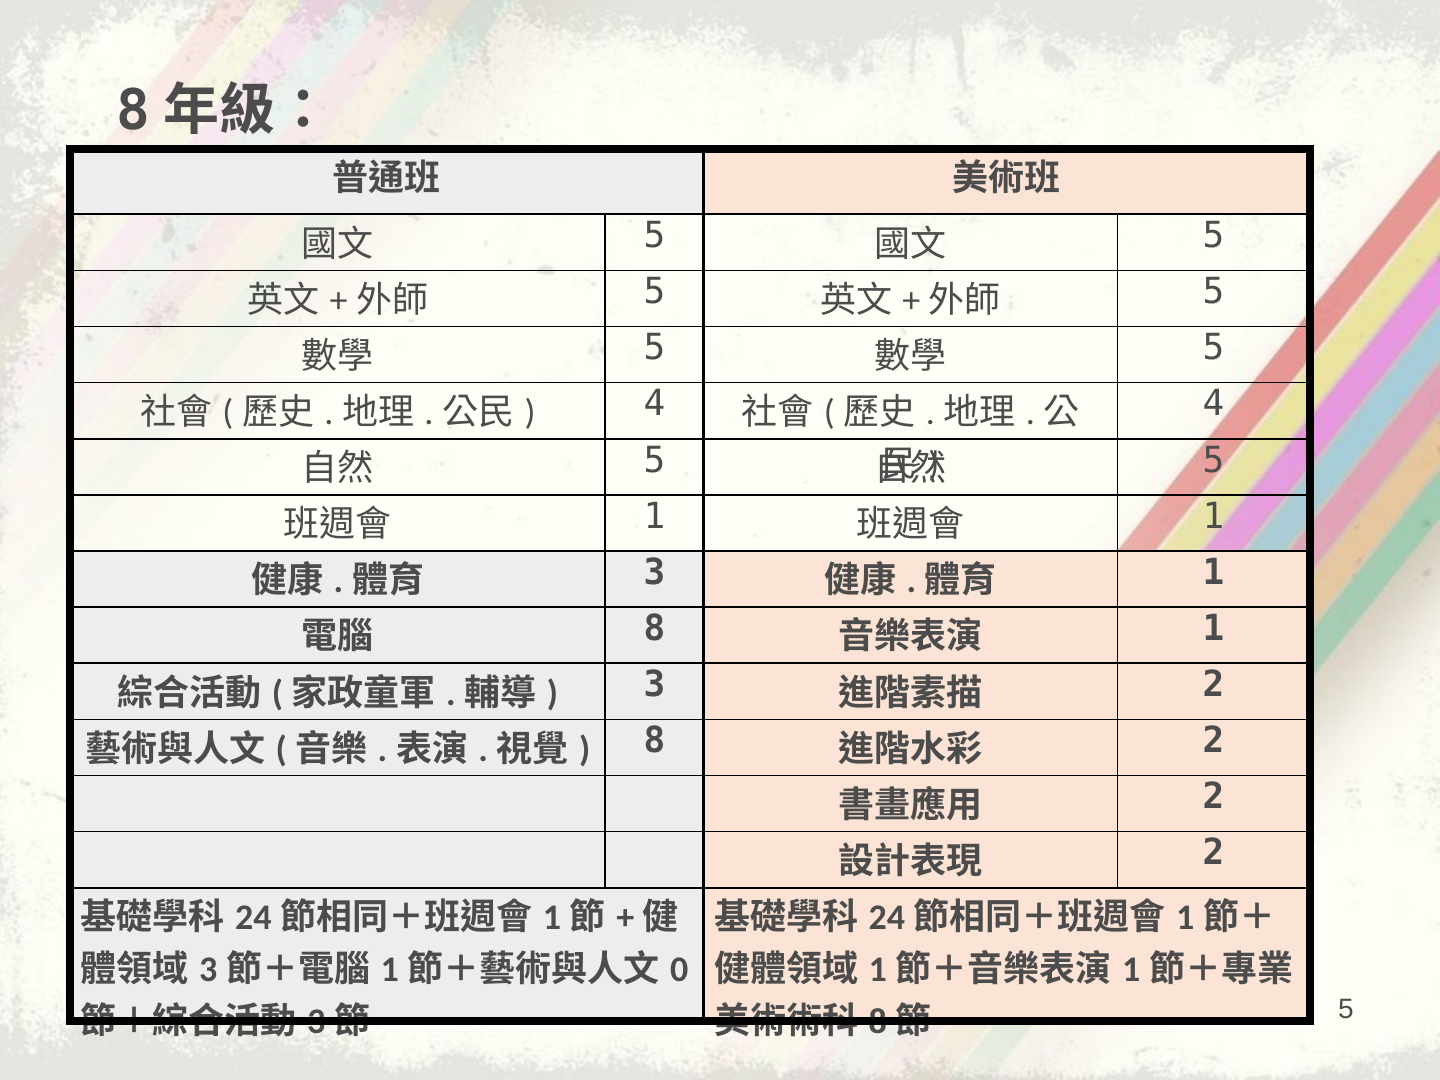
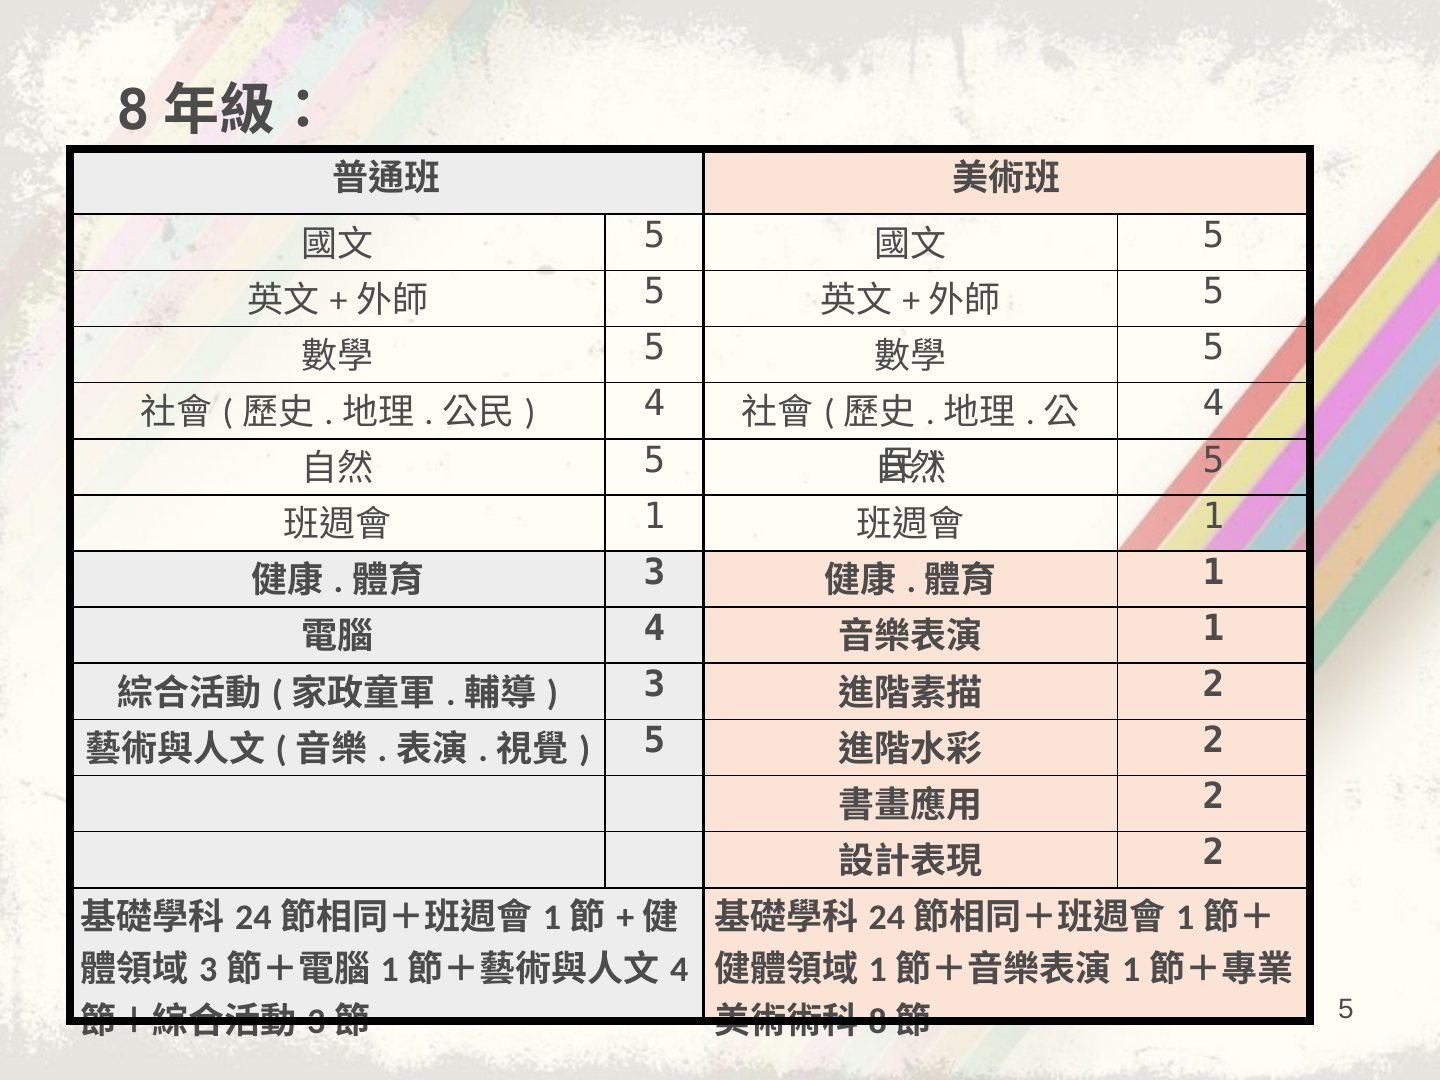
8: 8 -> 4 (654, 629)
8: 8 -> 5 (654, 741)
0: 0 -> 4 (679, 970)
